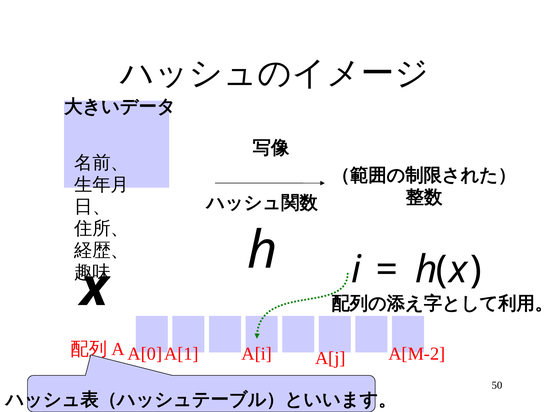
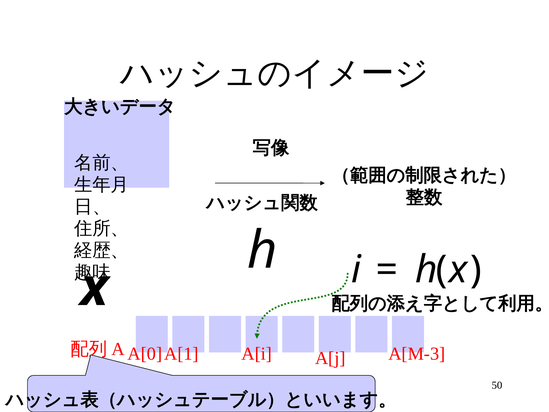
A[M-2: A[M-2 -> A[M-3 (417, 353)
